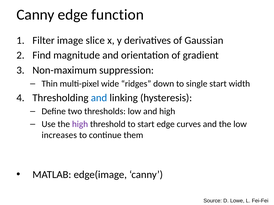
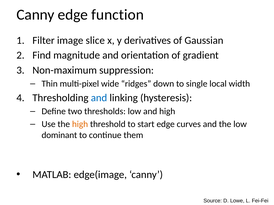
single start: start -> local (218, 84)
high colour: purple -> orange (80, 124)
increases: increases -> dominant (59, 135)
